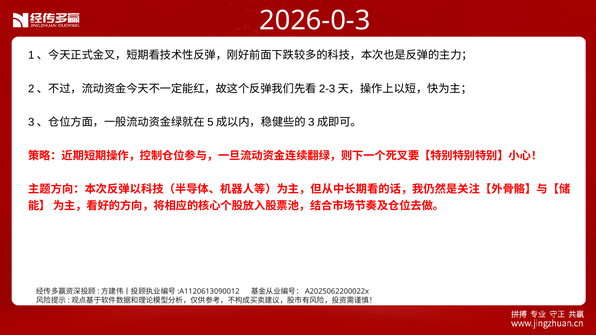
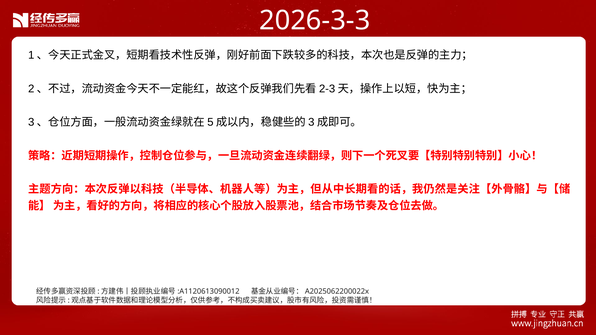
2026-0-3: 2026-0-3 -> 2026-3-3 (315, 20)
